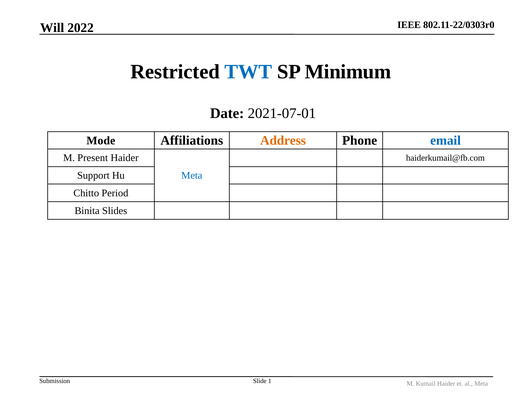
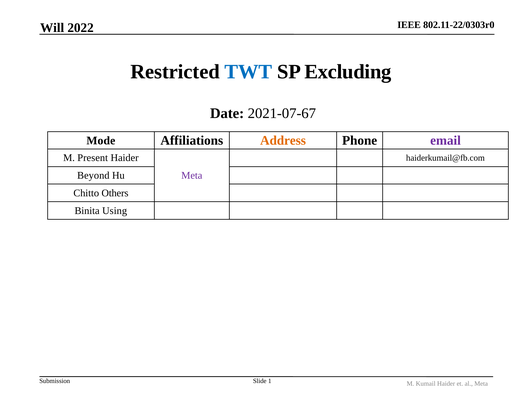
Minimum: Minimum -> Excluding (348, 72)
2021-07-01: 2021-07-01 -> 2021-07-67 (282, 113)
email colour: blue -> purple (446, 140)
Support: Support -> Beyond (93, 175)
Meta colour: blue -> purple (192, 175)
Period: Period -> Others (115, 193)
Slides: Slides -> Using (115, 210)
